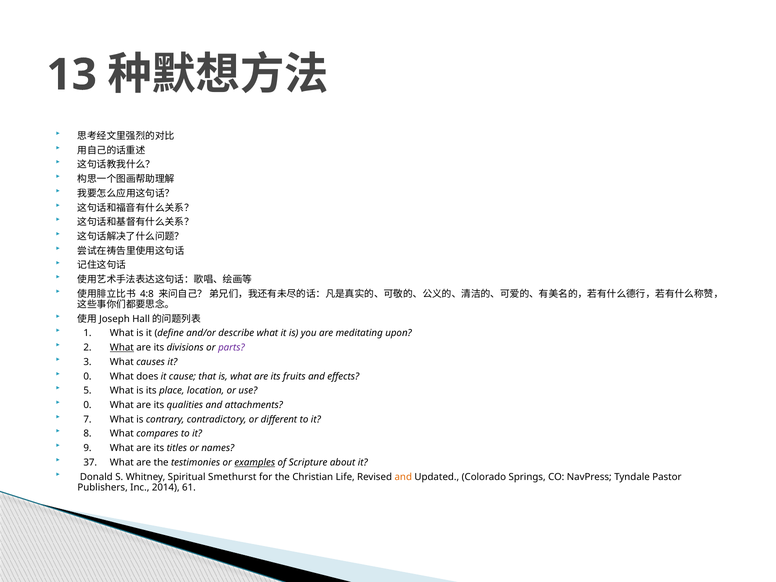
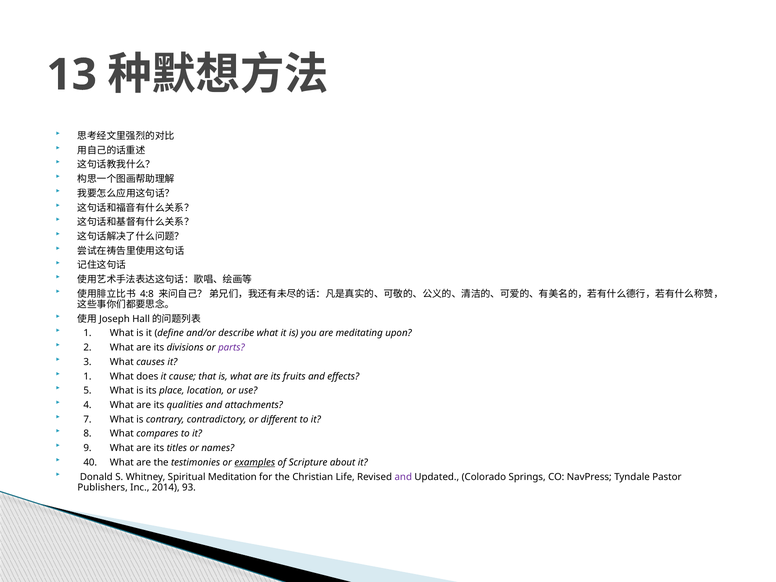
What underline: present -> none (122, 348)
0: 0 -> 1 (87, 376)
0: 0 -> 4 (87, 405)
37: 37 -> 40 (90, 462)
Smethurst: Smethurst -> Meditation (232, 477)
and colour: orange -> purple (403, 477)
61: 61 -> 93 (189, 487)
